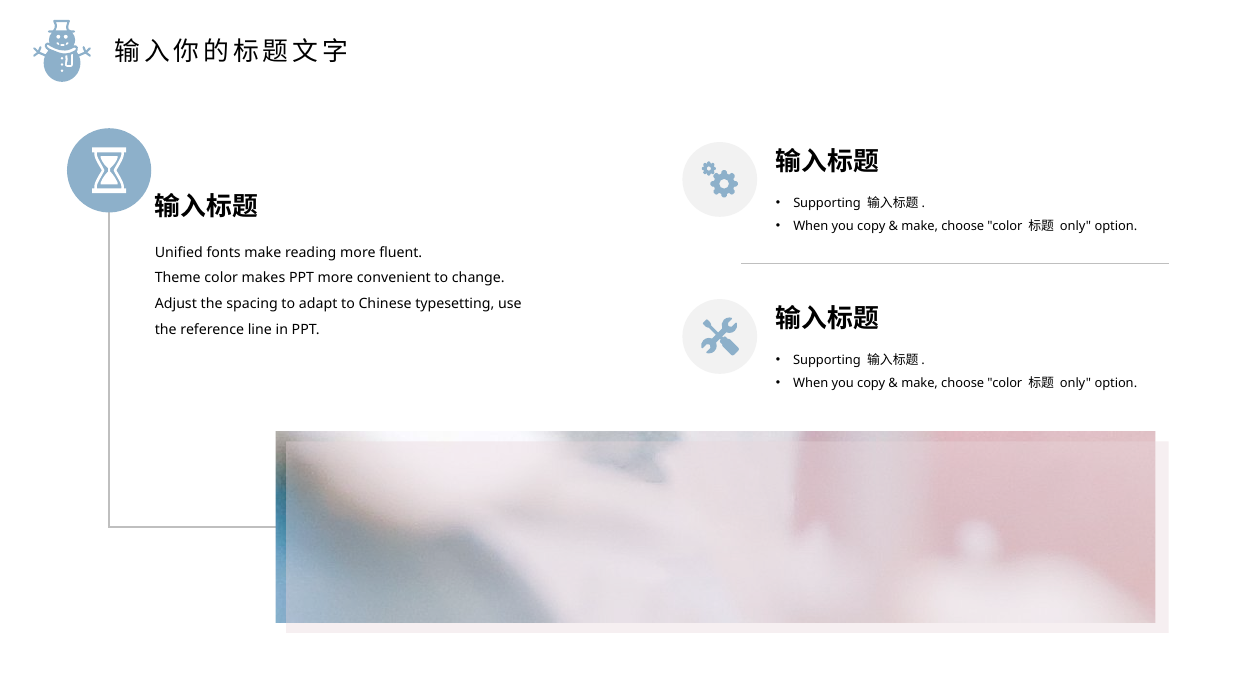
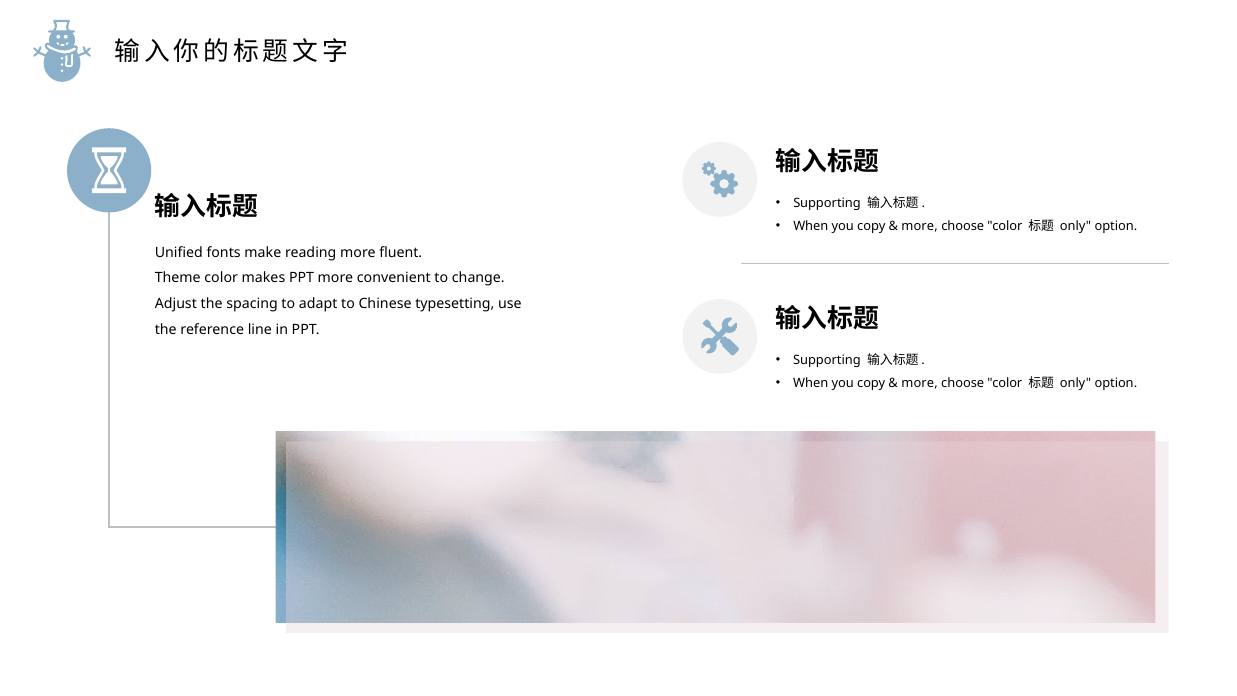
make: make -> more (920, 226)
make: make -> more (920, 383)
